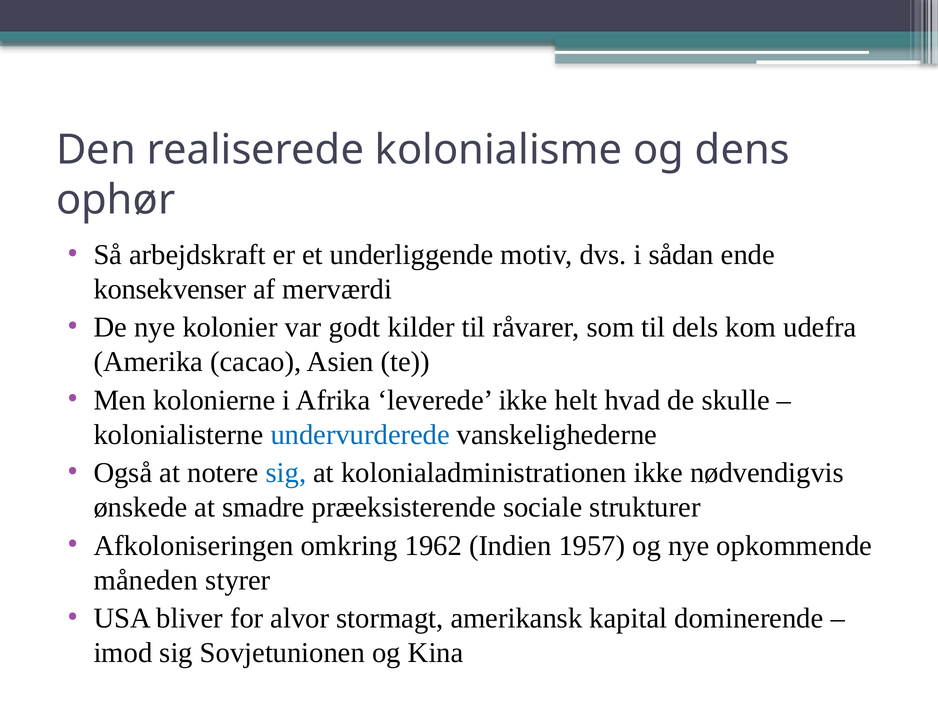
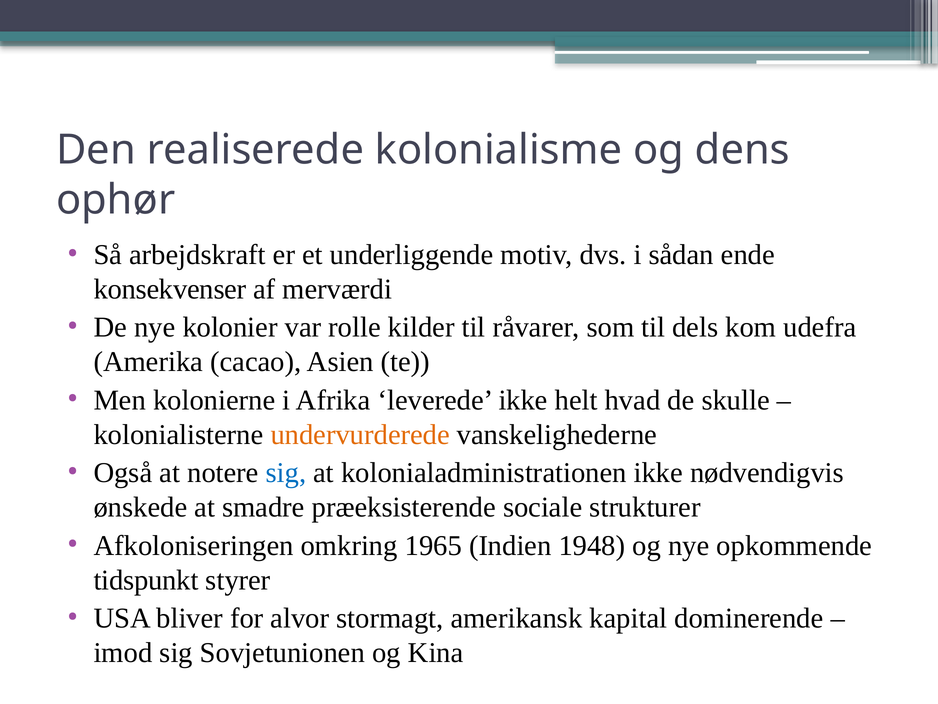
godt: godt -> rolle (355, 327)
undervurderede colour: blue -> orange (360, 434)
1962: 1962 -> 1965 (433, 545)
1957: 1957 -> 1948 (592, 545)
måneden: måneden -> tidspunkt (146, 580)
